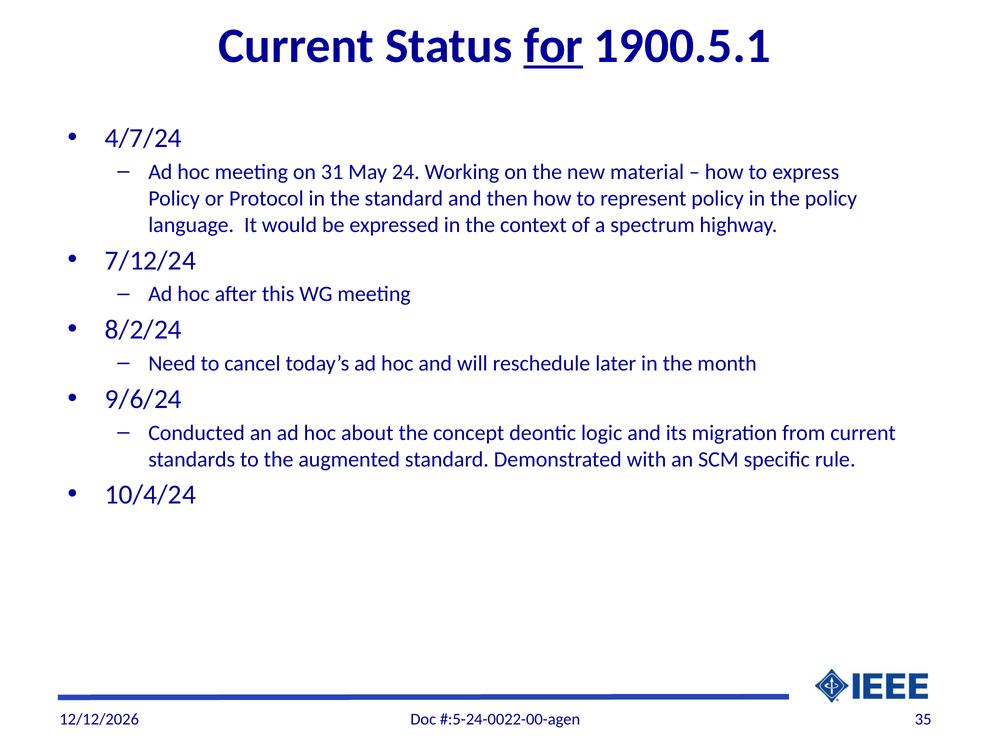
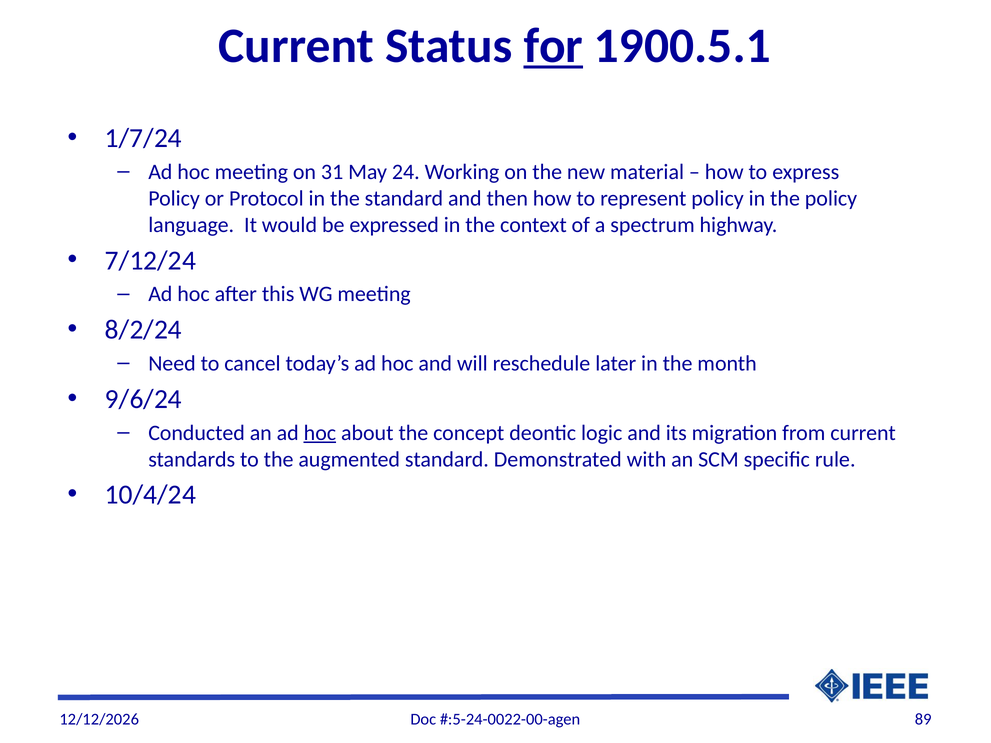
4/7/24: 4/7/24 -> 1/7/24 (143, 138)
hoc underline: none -> present (320, 433)
35: 35 -> 89 (923, 720)
